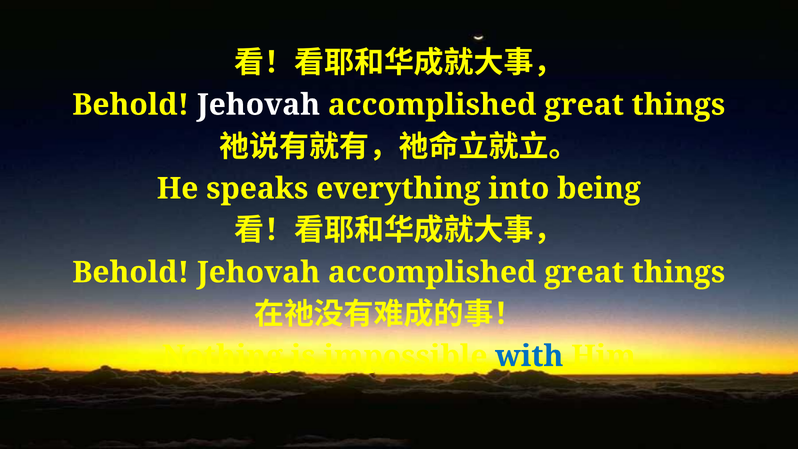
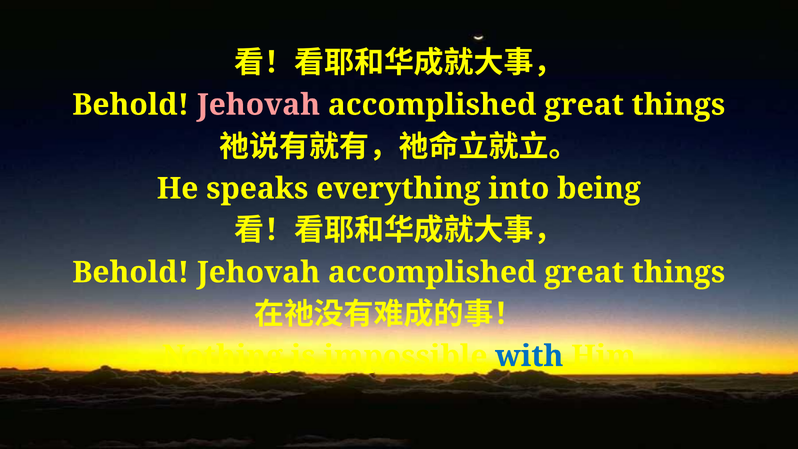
Jehovah colour: white -> pink (259, 105)
